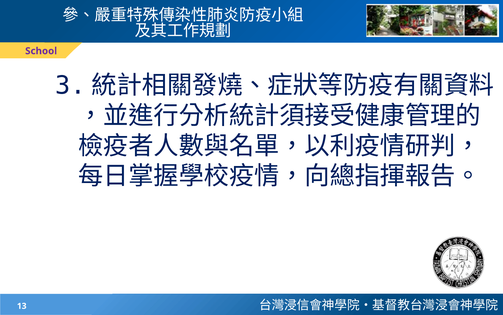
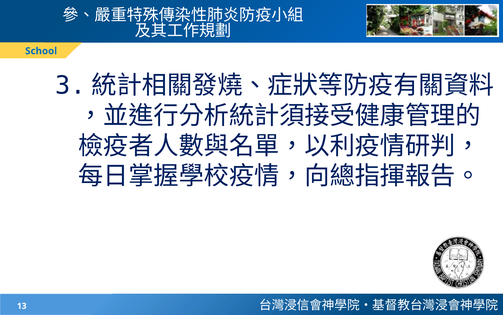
School colour: purple -> blue (41, 51)
